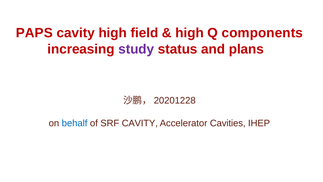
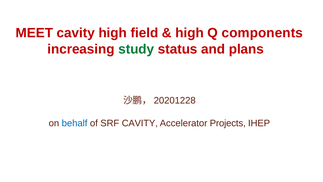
PAPS: PAPS -> MEET (34, 33)
study colour: purple -> green (136, 49)
Cavities: Cavities -> Projects (228, 123)
